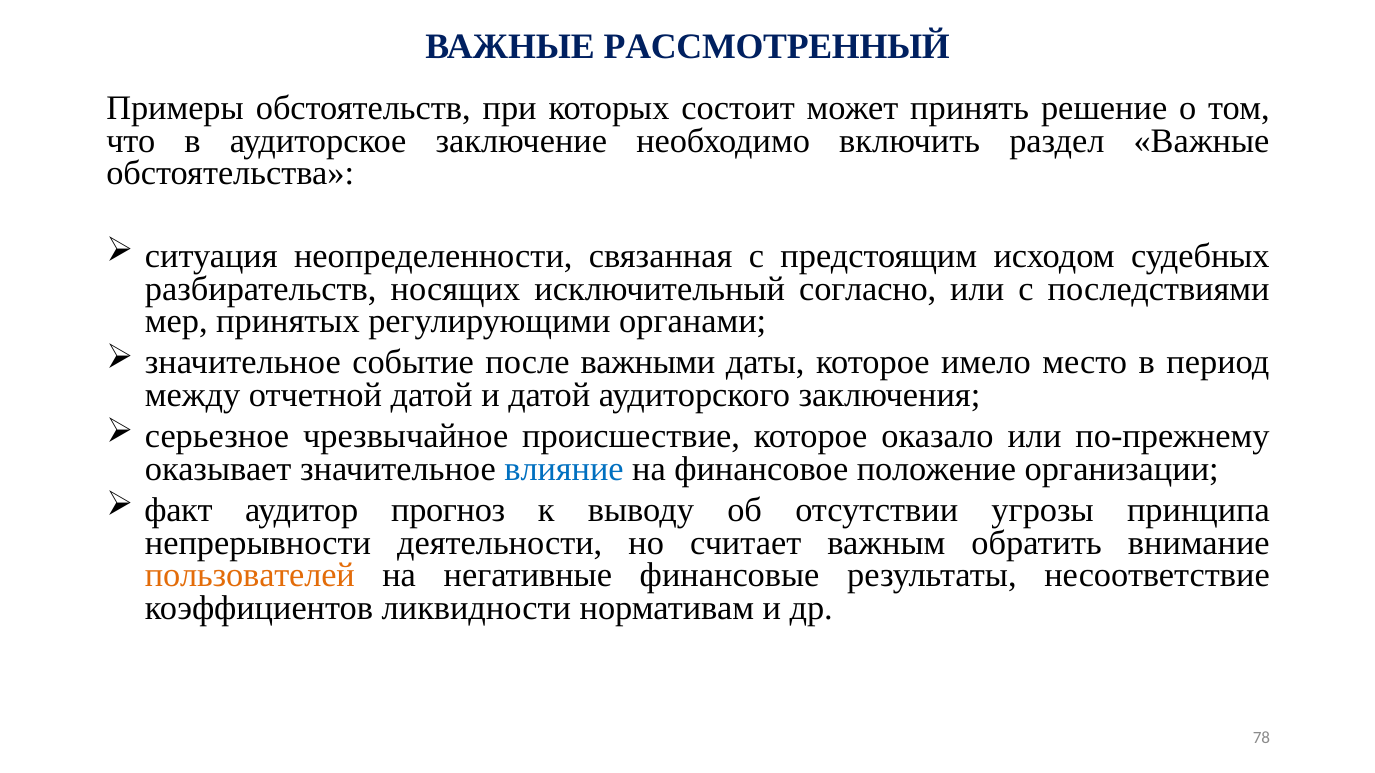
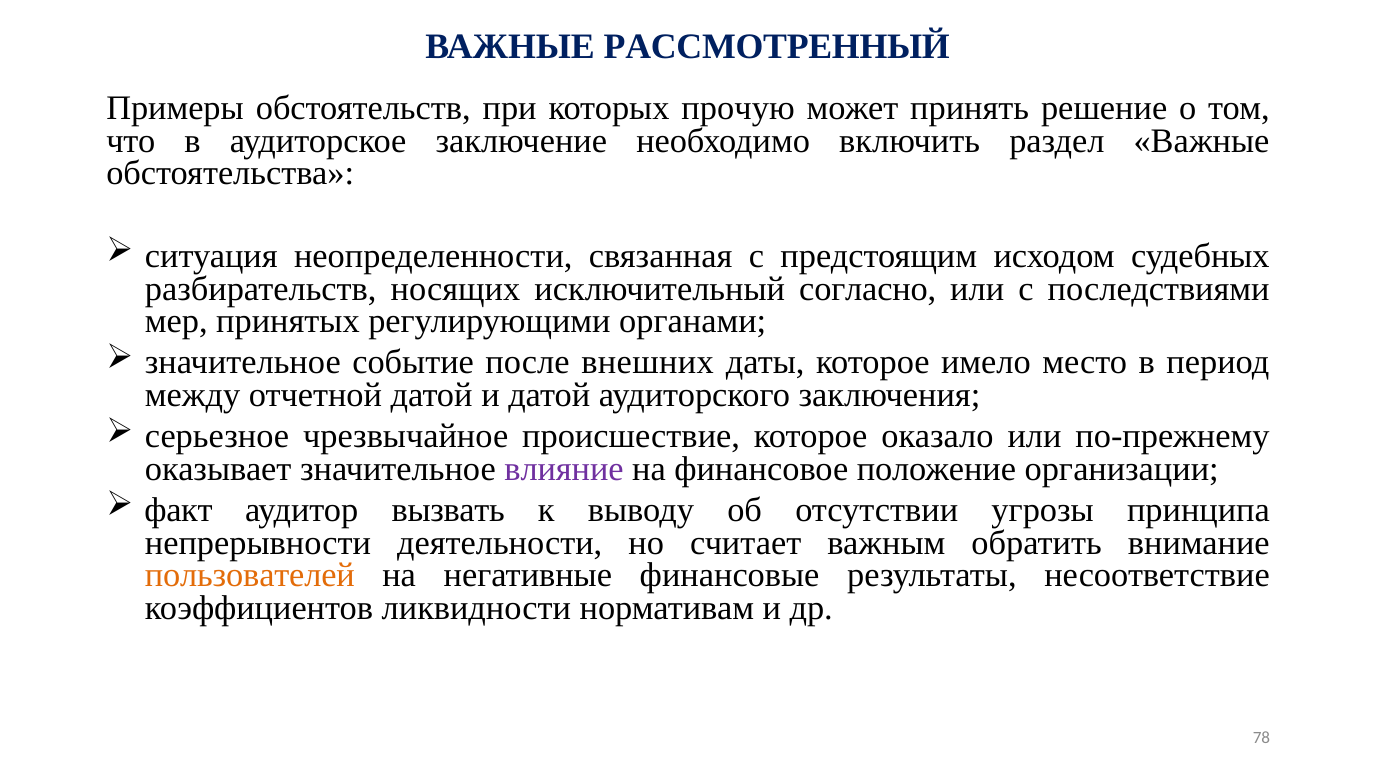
состоит: состоит -> прочую (738, 108)
важными: важными -> внешних (648, 363)
влияние colour: blue -> purple (564, 469)
прогноз: прогноз -> вызвать (448, 511)
